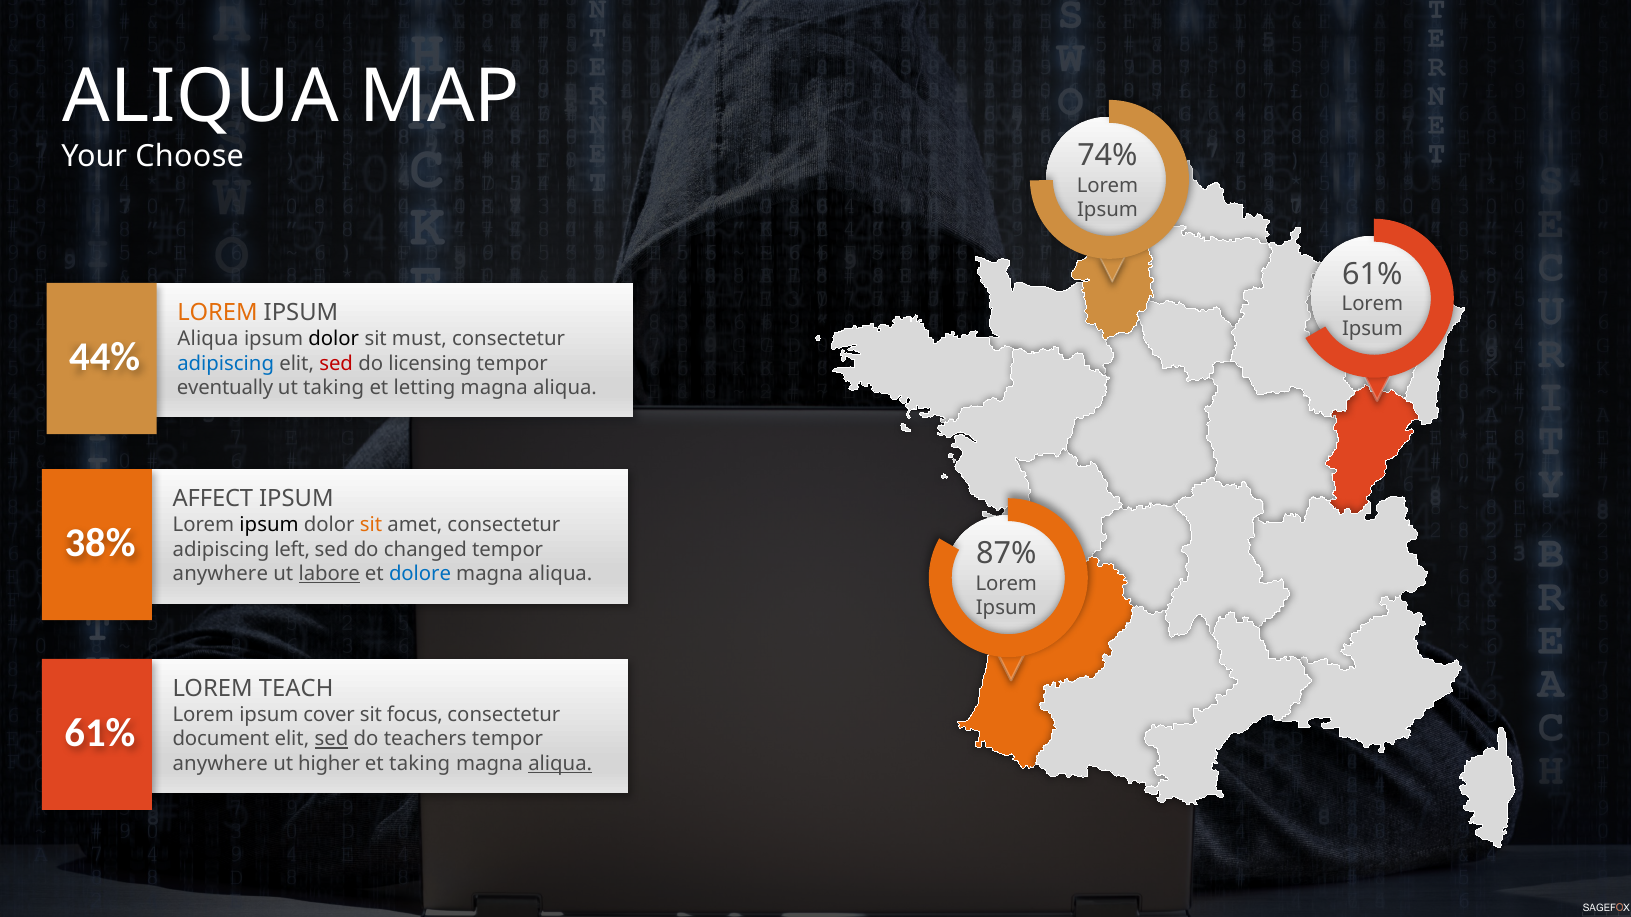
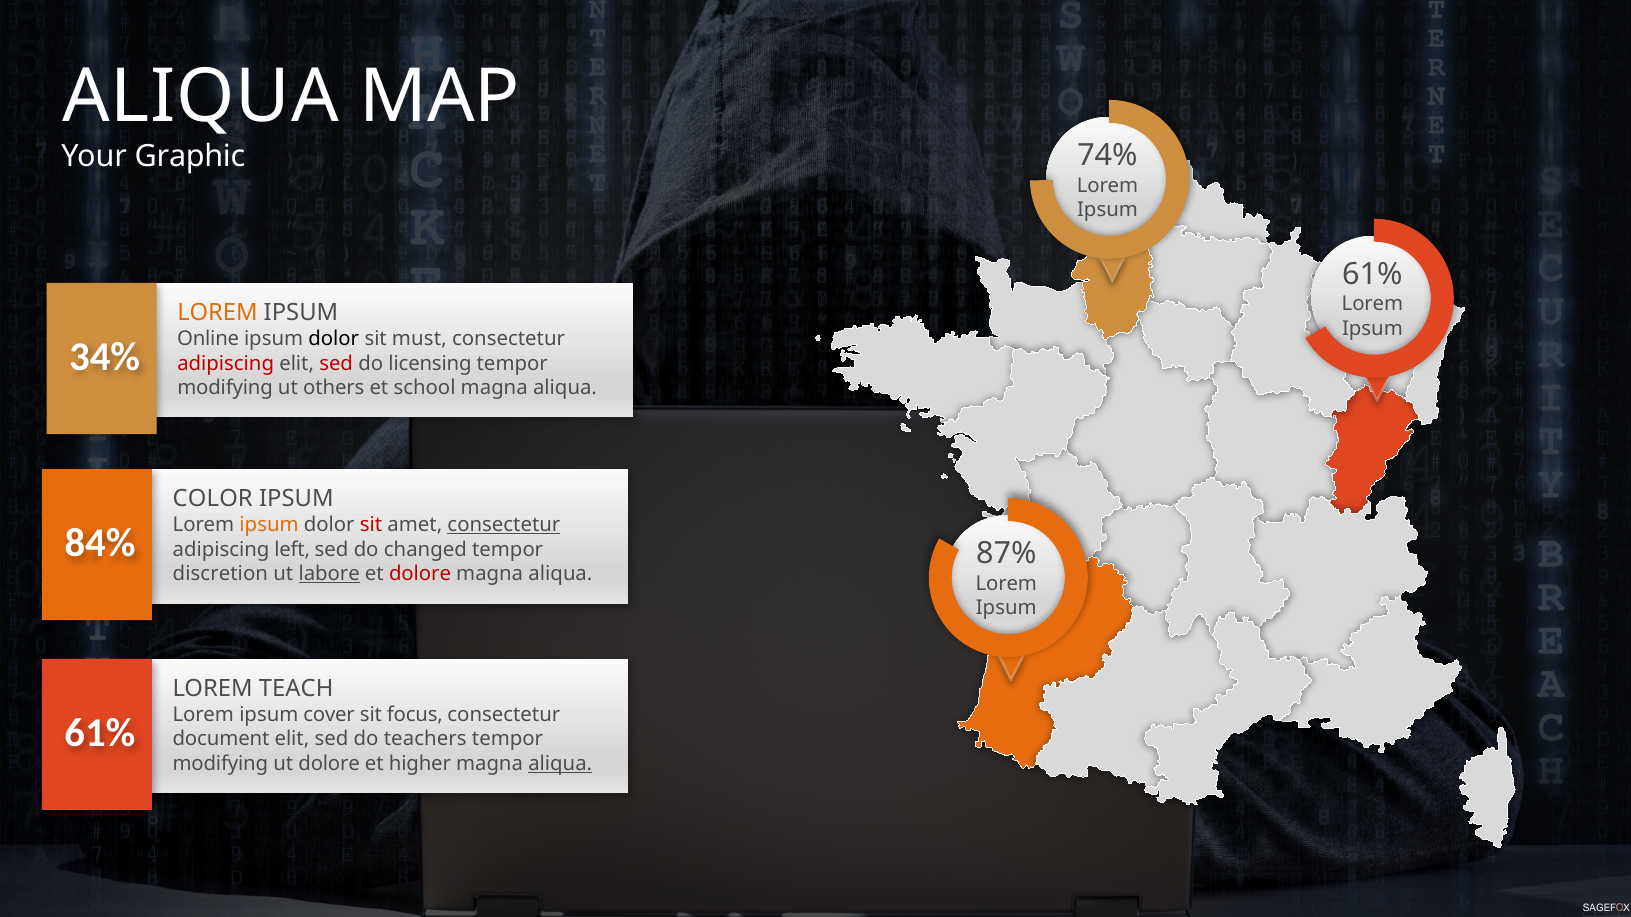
Choose: Choose -> Graphic (190, 157)
Aliqua: Aliqua -> Online (208, 339)
44%: 44% -> 34% (105, 357)
adipiscing colour: blue -> red (226, 363)
eventually: eventually -> modifying (225, 388)
ut taking: taking -> others (334, 388)
letting: letting -> school (425, 388)
AFFECT: AFFECT -> COLOR (213, 499)
ipsum colour: black -> orange (269, 525)
sit colour: orange -> red (371, 525)
consectetur underline: none -> present (504, 525)
38%: 38% -> 84% (100, 544)
anywhere: anywhere -> discretion (220, 574)
dolore colour: blue -> red (420, 574)
sed underline: present -> none (331, 740)
anywhere: anywhere -> modifying (220, 764)
ut higher: higher -> dolore (329, 764)
et taking: taking -> higher (420, 764)
